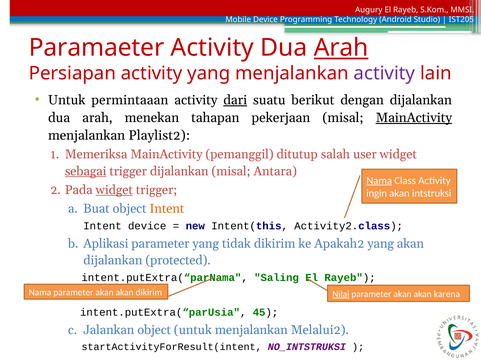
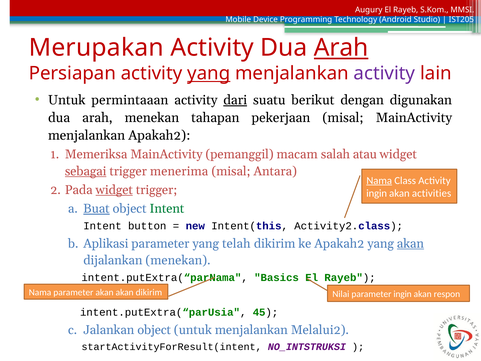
Paramaeter: Paramaeter -> Merupakan (96, 48)
yang underline: none -> present (209, 73)
dengan dijalankan: dijalankan -> digunakan (421, 100)
MainActivity underline: present -> none (414, 118)
menjalankan Playlist2: Playlist2 -> Apakah2 (159, 135)
ditutup: ditutup -> macam (297, 154)
user: user -> atau (365, 154)
trigger dijalankan: dijalankan -> menerima (179, 171)
intstruksi: intstruksi -> activities (432, 193)
Buat underline: none -> present (96, 209)
Intent colour: orange -> green (167, 209)
Intent device: device -> button (147, 226)
tidak: tidak -> telah (236, 243)
akan underline: none -> present (410, 243)
dijalankan protected: protected -> menekan (178, 260)
Saling: Saling -> Basics (277, 277)
Nilai underline: present -> none (341, 294)
akan: akan -> ingin (403, 294)
karena: karena -> respon (447, 294)
